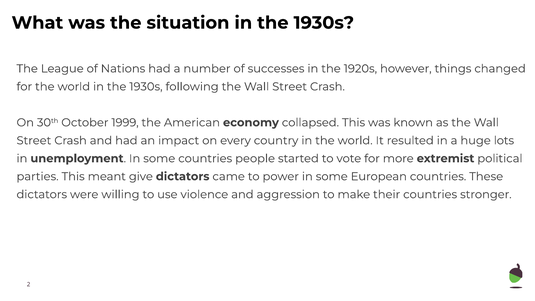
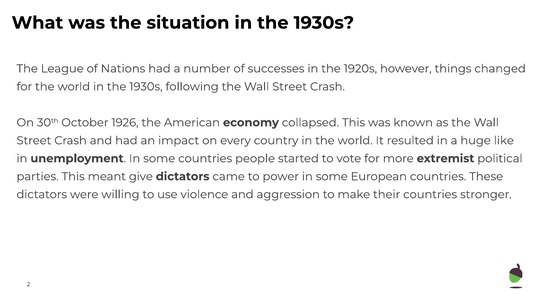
1999: 1999 -> 1926 (125, 123)
lots: lots -> like (504, 141)
